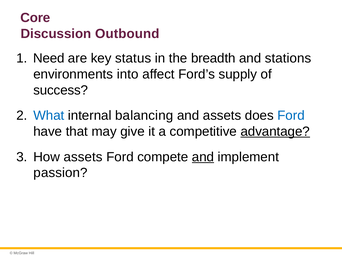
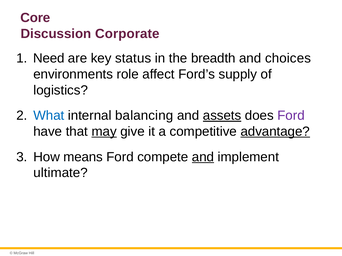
Outbound: Outbound -> Corporate (127, 34)
stations: stations -> choices (288, 58)
into: into -> role (128, 74)
success: success -> logistics (61, 90)
assets underline: none -> present (222, 116)
Ford colour: blue -> purple (291, 116)
may underline: none -> present (104, 132)
How assets: assets -> means (83, 157)
passion: passion -> ultimate (61, 173)
